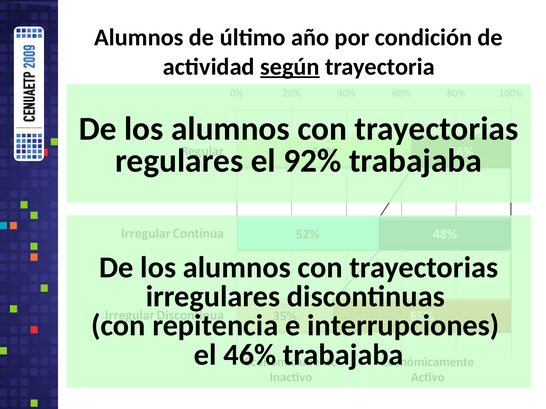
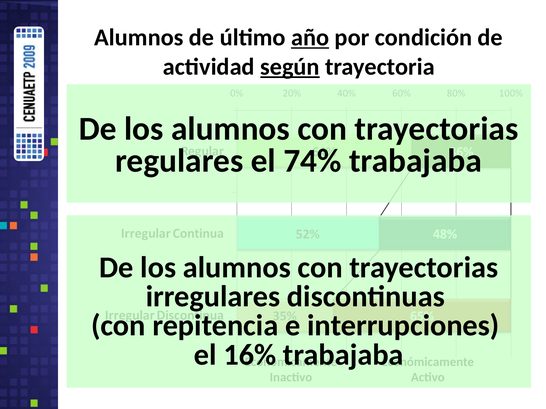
año underline: none -> present (310, 38)
92%: 92% -> 74% (312, 161)
46%: 46% -> 16% (250, 355)
